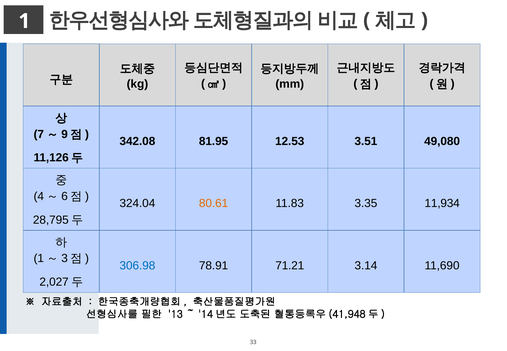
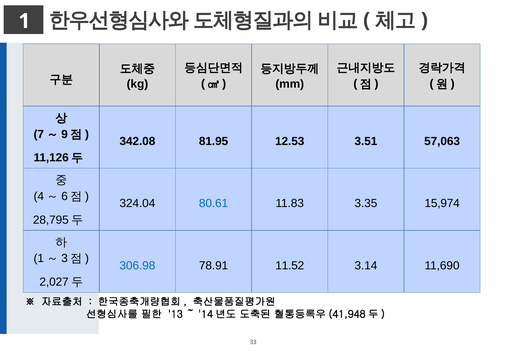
49,080: 49,080 -> 57,063 (442, 141)
80.61 colour: orange -> blue (214, 203)
11,934: 11,934 -> 15,974 (442, 203)
71.21: 71.21 -> 11.52 (290, 266)
